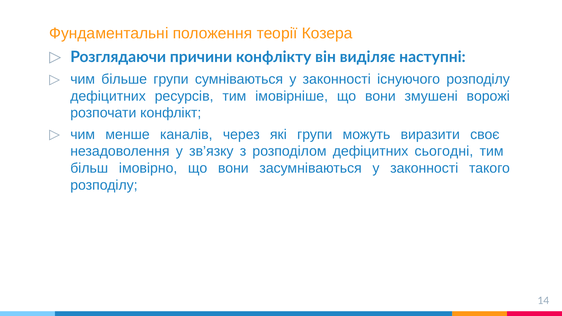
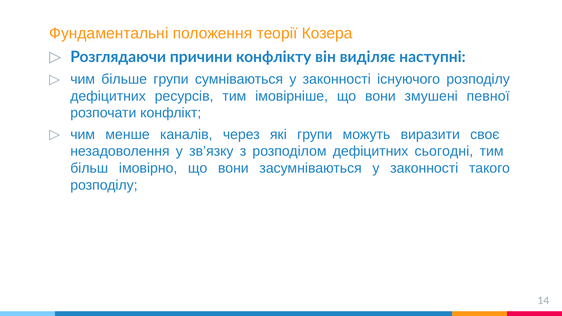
ворожі: ворожі -> певної (488, 96)
